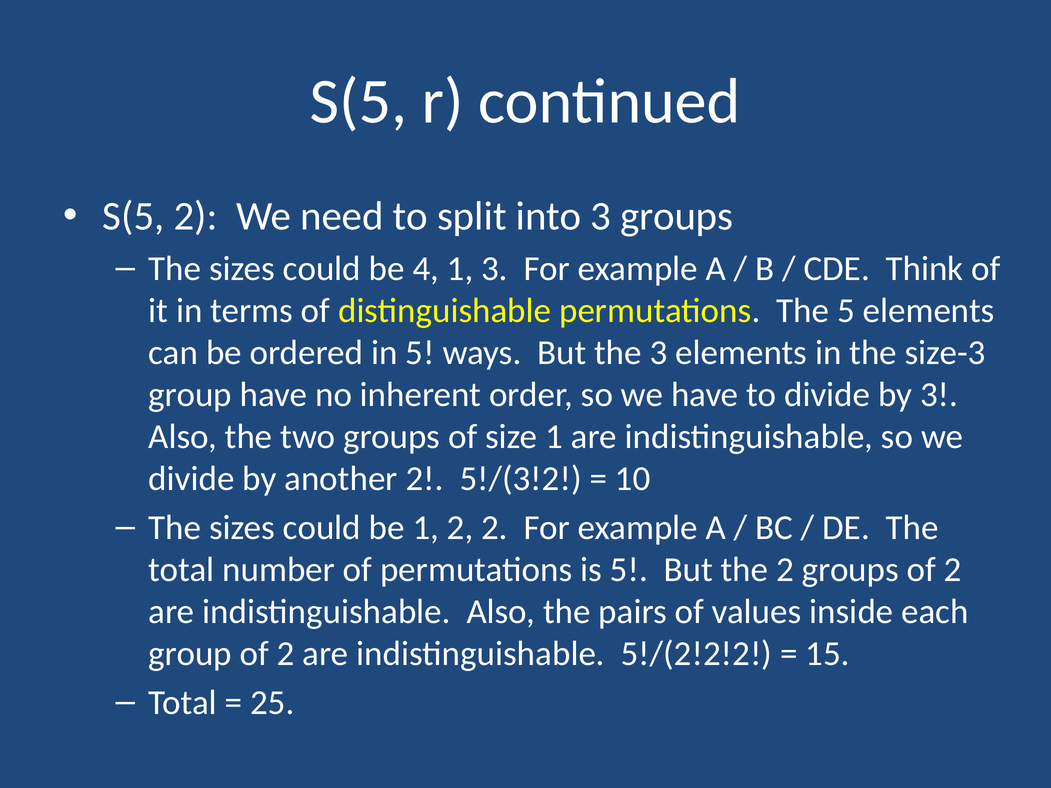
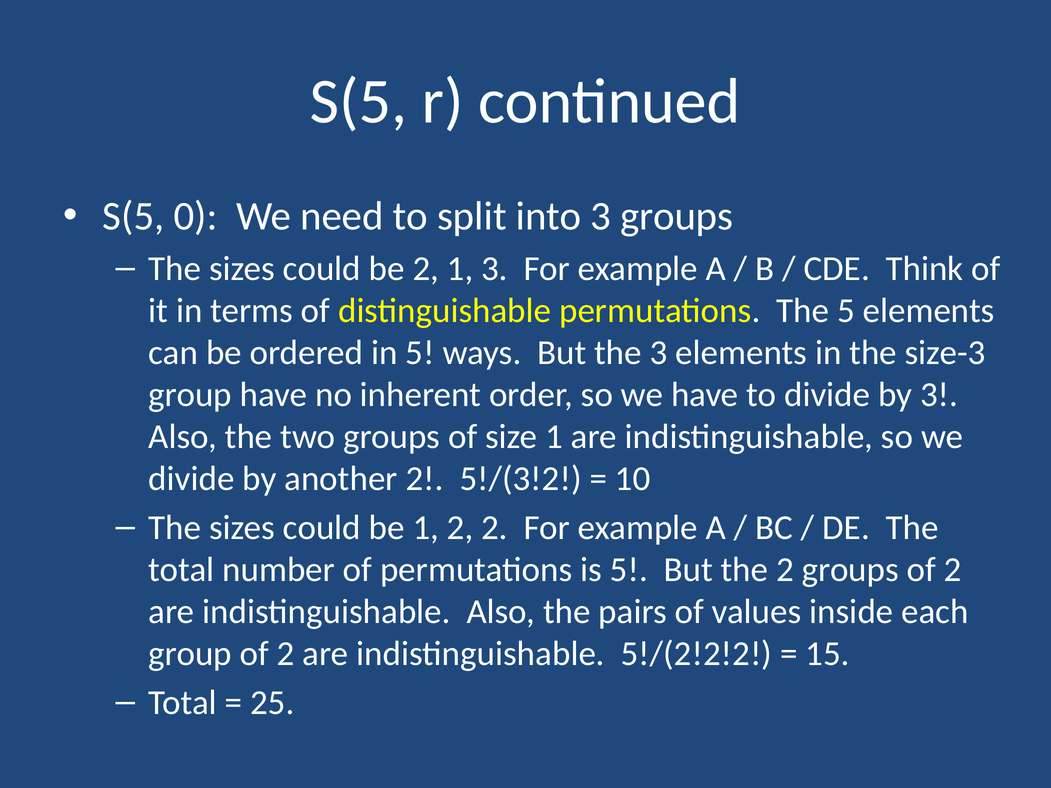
S(5 2: 2 -> 0 (196, 216)
be 4: 4 -> 2 (426, 269)
